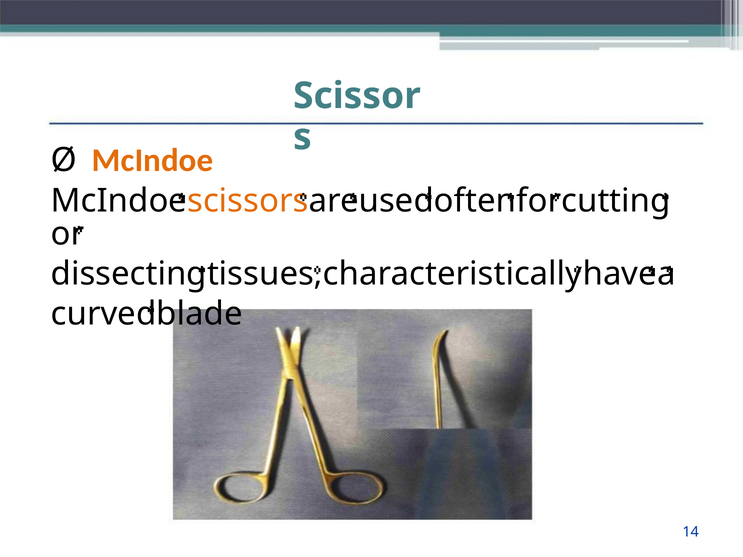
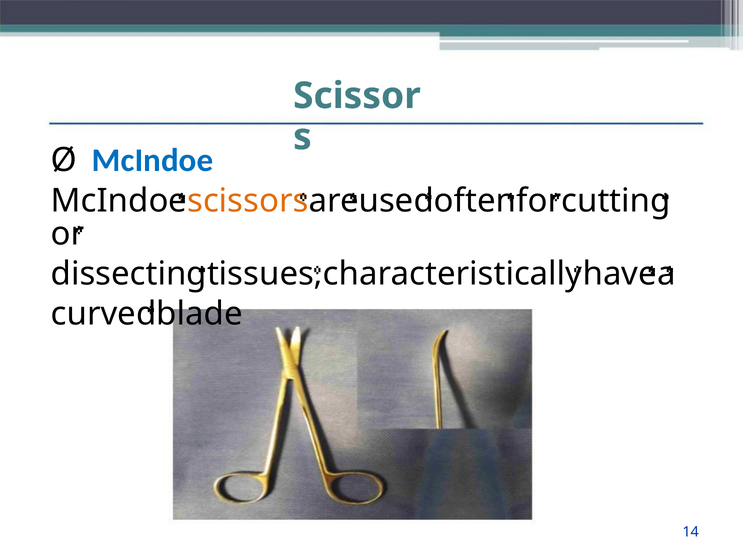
McIndoe colour: orange -> blue (153, 160)
